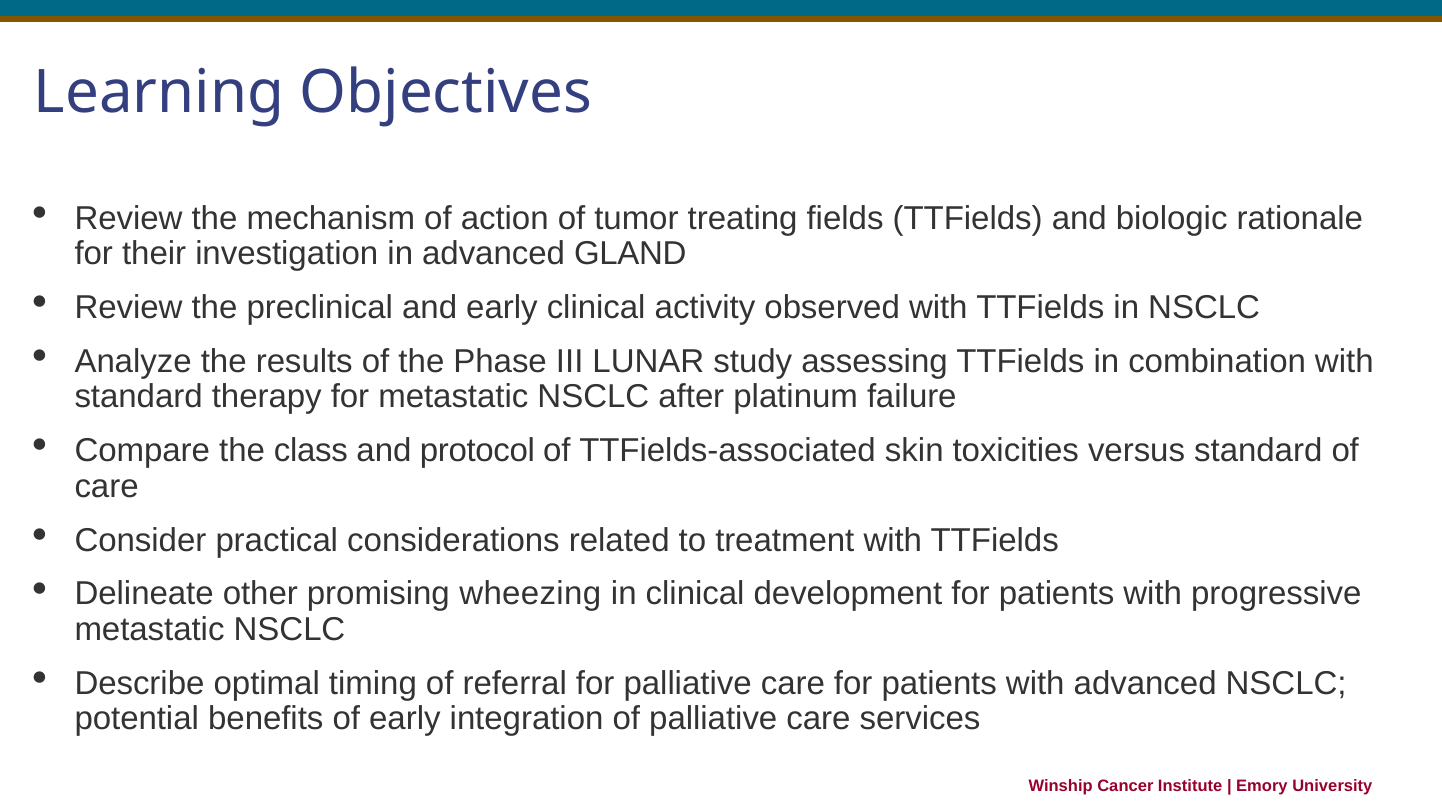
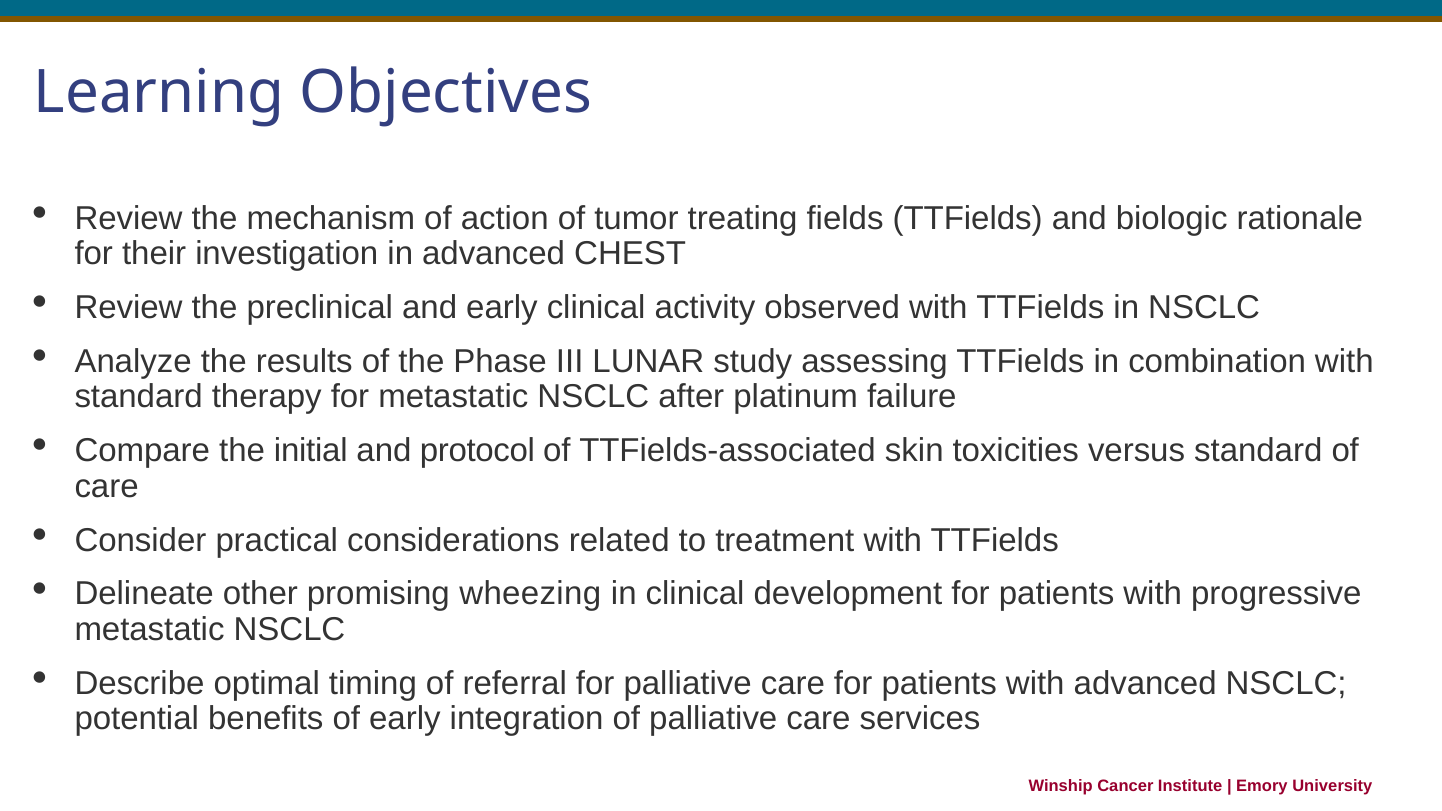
GLAND: GLAND -> CHEST (630, 254)
class: class -> initial (311, 451)
